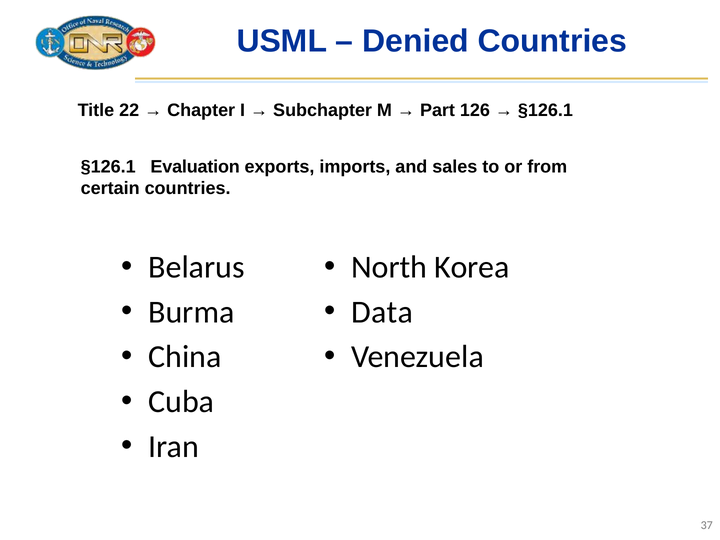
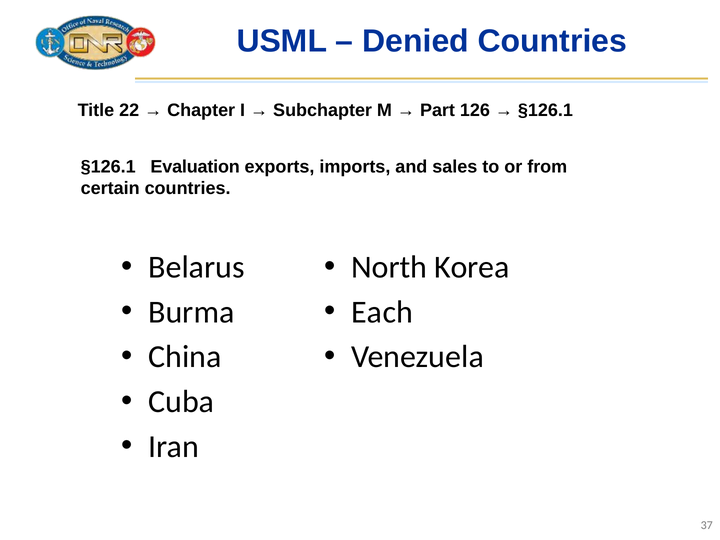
Data: Data -> Each (382, 312)
